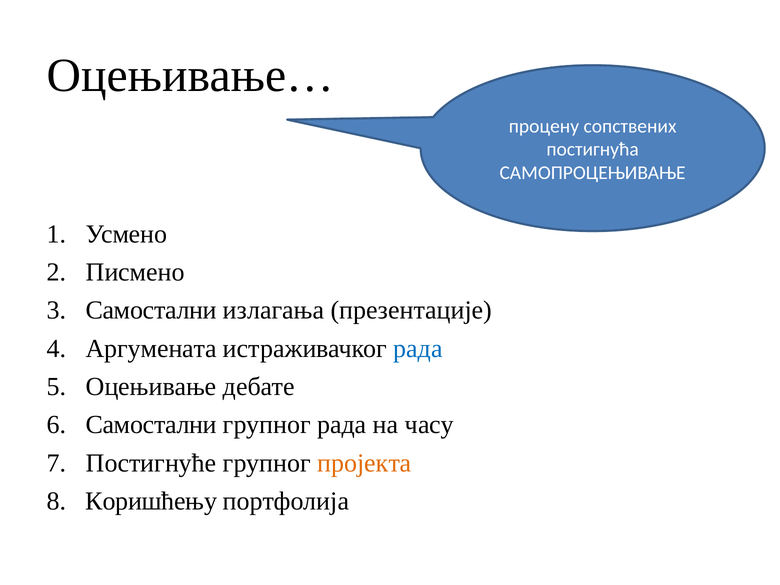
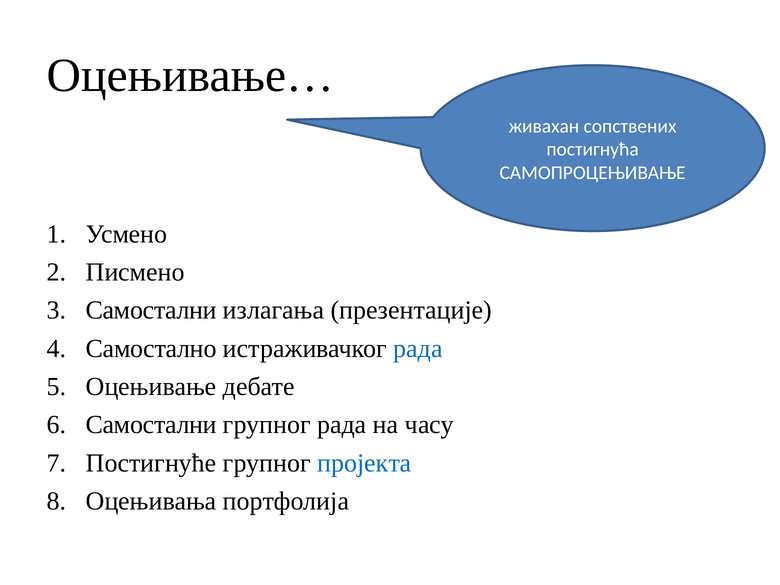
процену: процену -> живахан (544, 126)
Аргумената: Аргумената -> Сaмoстaлнo (151, 349)
пројекта colour: orange -> blue (364, 463)
Коришћењу: Коришћењу -> Оцењивања (151, 501)
